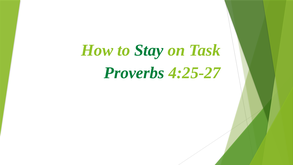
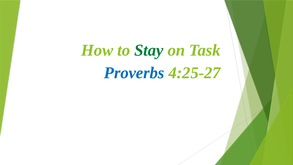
Proverbs colour: green -> blue (134, 73)
